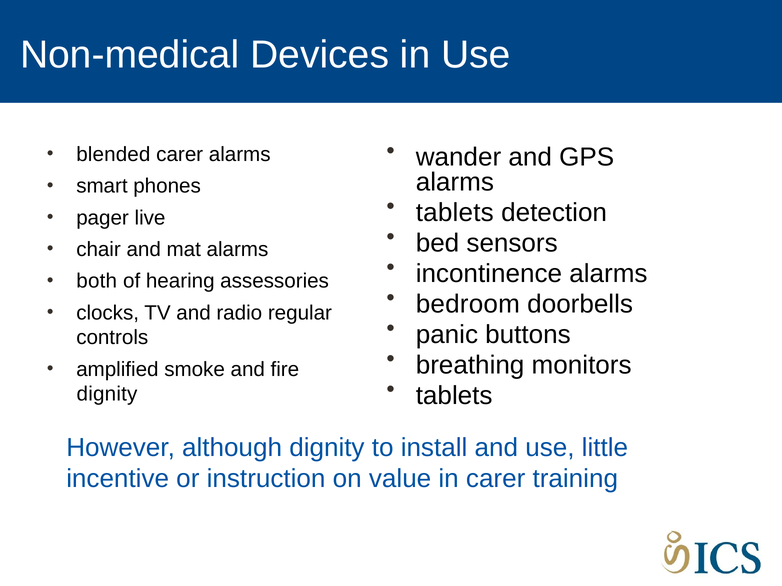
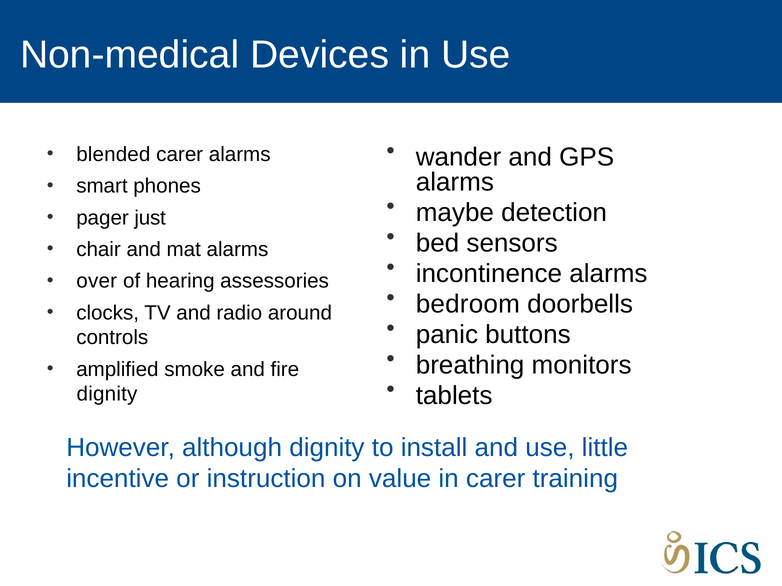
tablets: tablets -> maybe (455, 213)
live: live -> just (150, 218)
both: both -> over (97, 281)
regular: regular -> around (300, 313)
